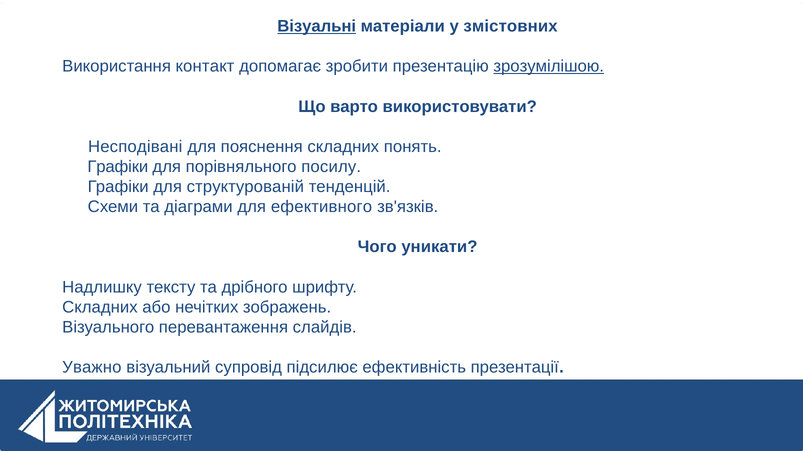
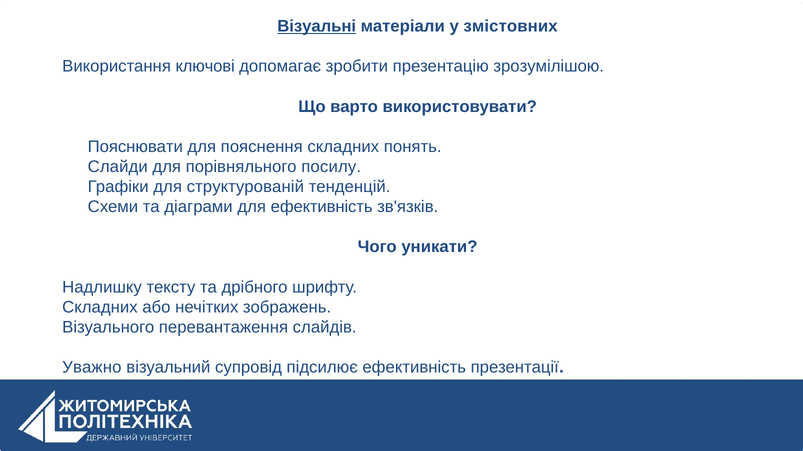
контакт: контакт -> ключові (205, 67)
зрозумілішою underline: present -> none (549, 67)
Несподівані: Несподівані -> Пояснювати (135, 147)
Графіки: Графіки -> Слайди (118, 167)
для ефективного: ефективного -> ефективність (322, 207)
